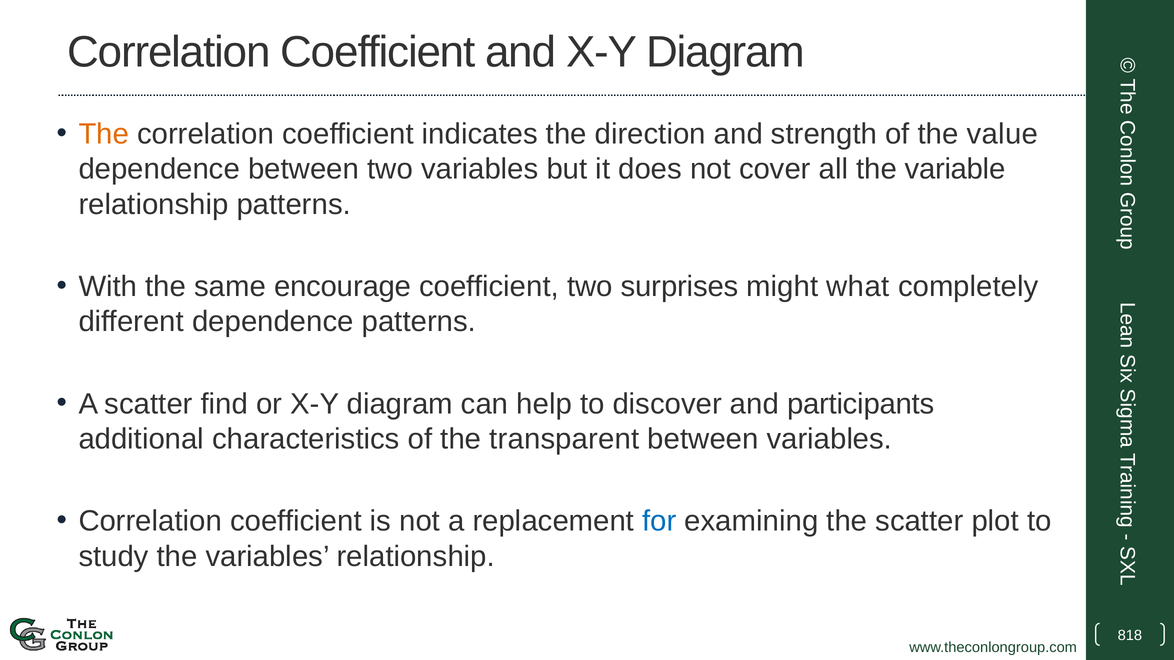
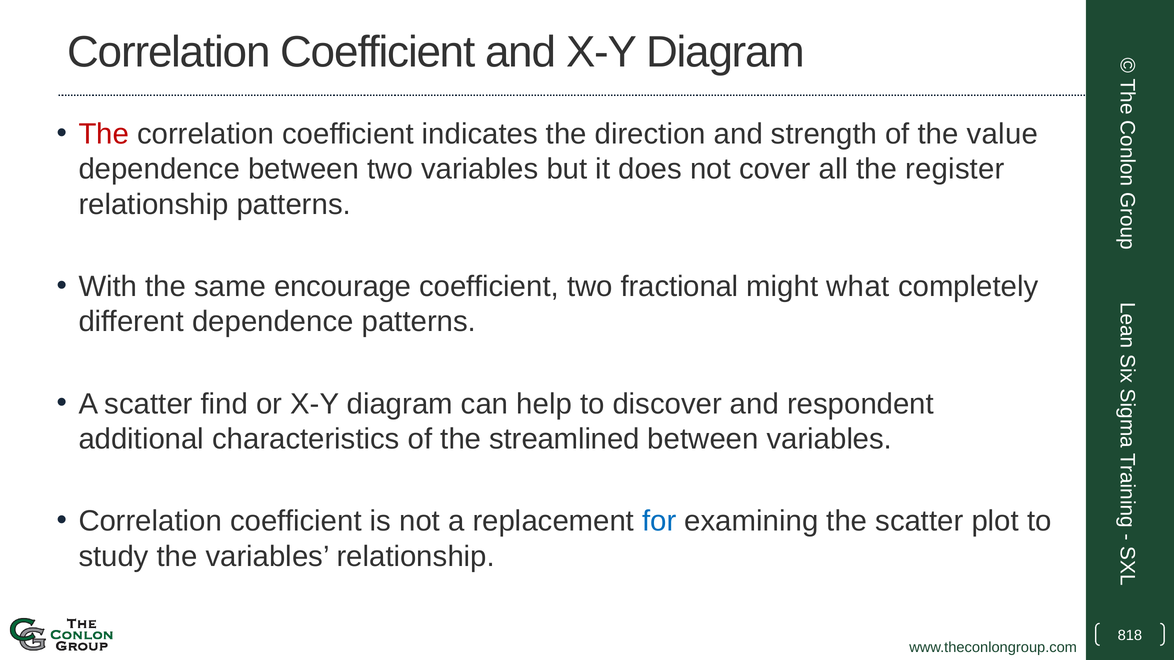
The colour: orange -> red (104, 134)
variable: variable -> register (955, 169)
surprises: surprises -> fractional (680, 287)
participants: participants -> respondent (861, 404)
transparent: transparent -> streamlined (564, 439)
